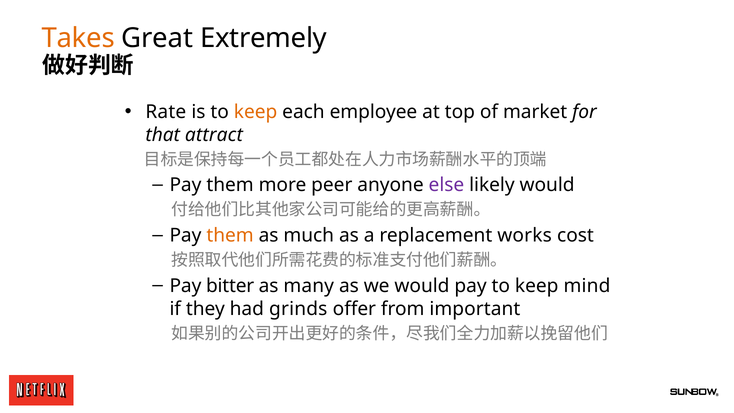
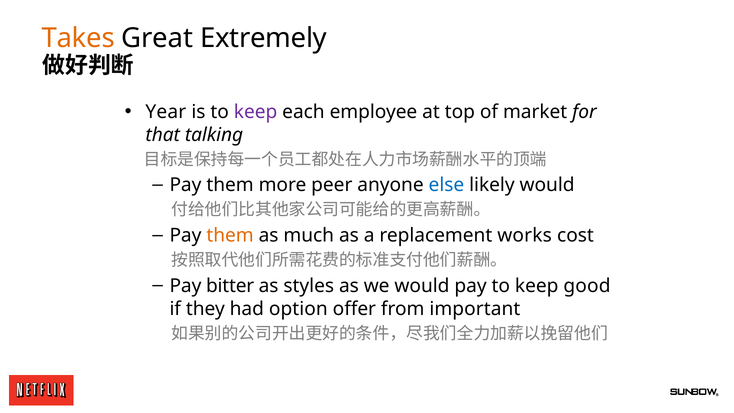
Rate: Rate -> Year (166, 112)
keep colour: orange -> purple (256, 112)
attract: attract -> talking (214, 135)
else colour: purple -> blue (446, 185)
many: many -> styles (309, 286)
mind: mind -> good (587, 286)
grinds: grinds -> option (298, 309)
